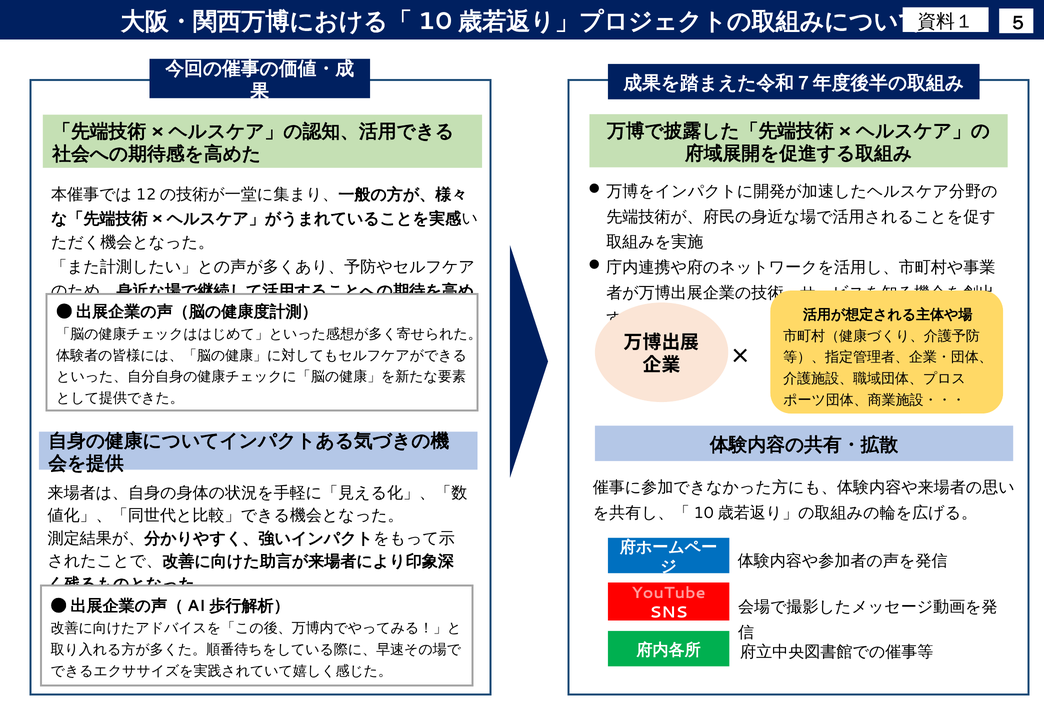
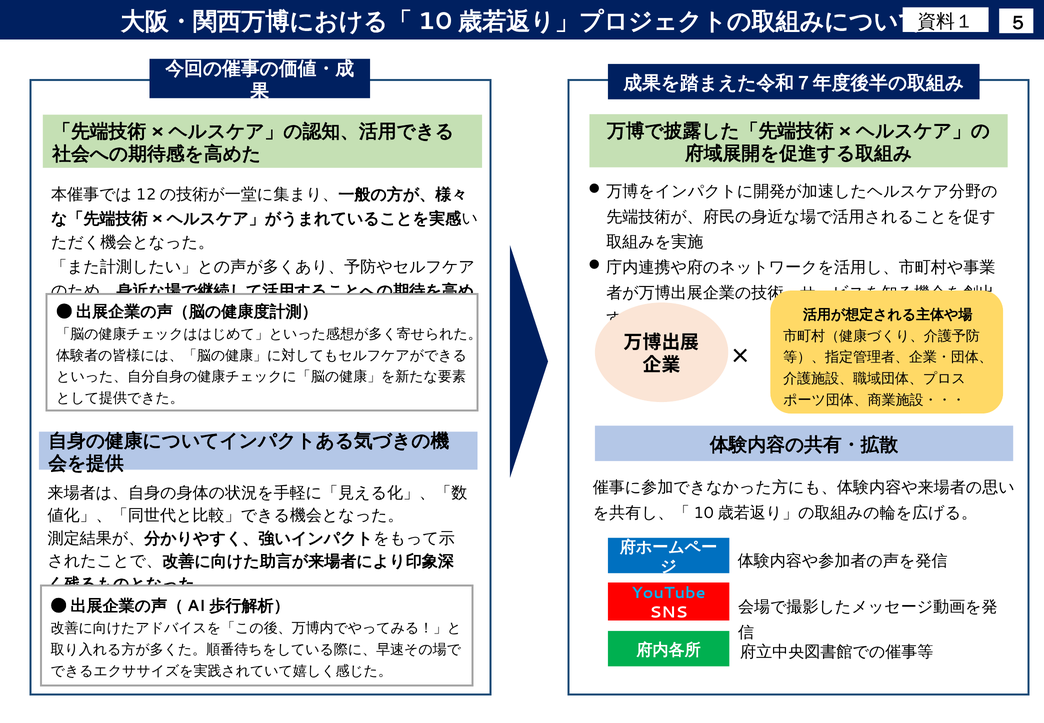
YouTube colour: pink -> light blue (669, 593)
